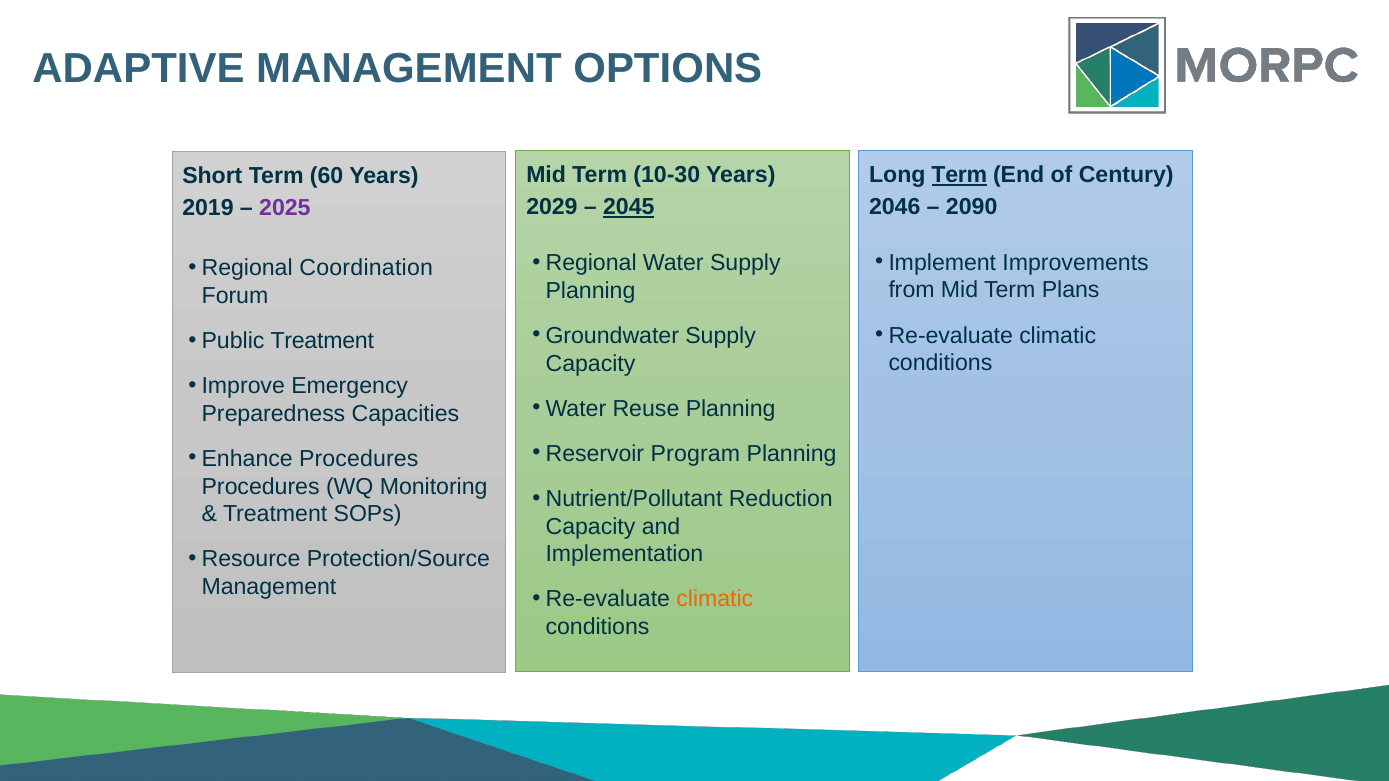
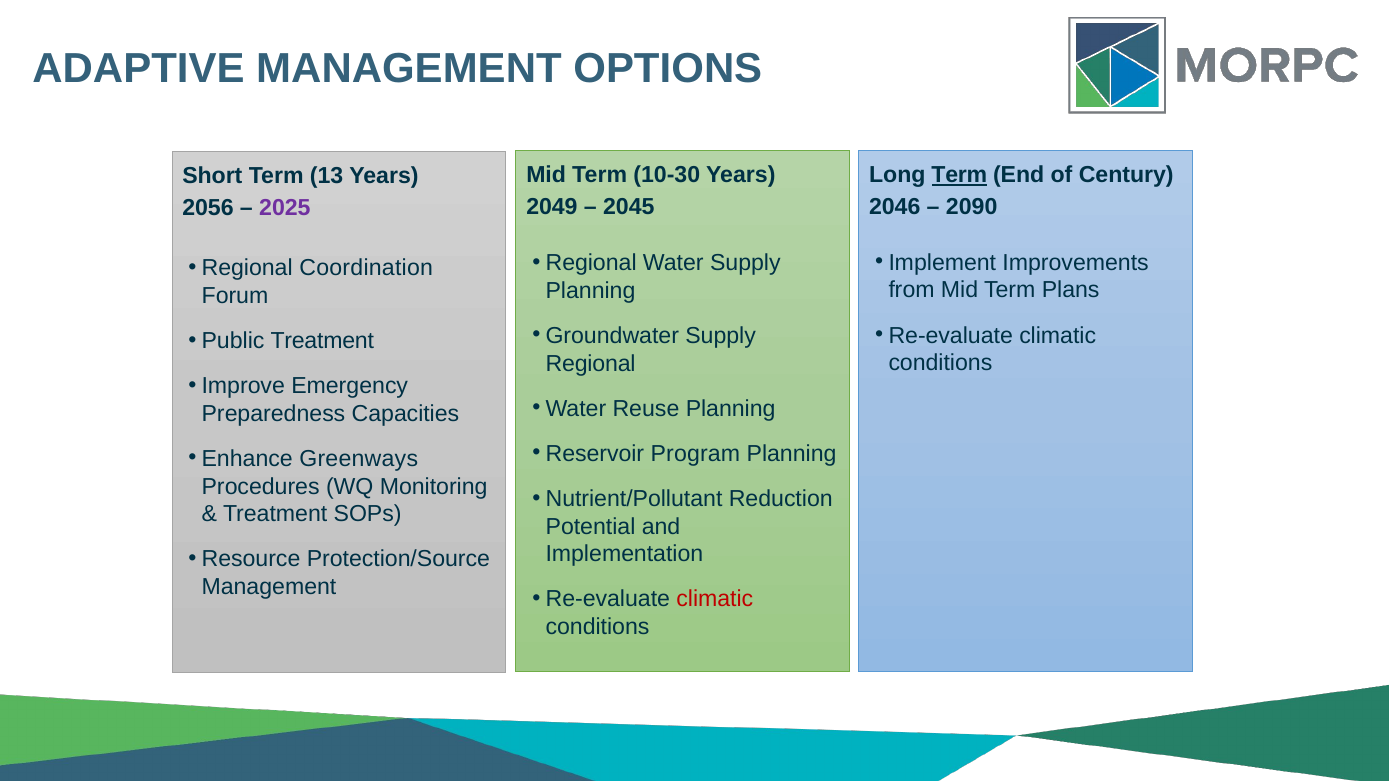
60: 60 -> 13 (327, 176)
2029: 2029 -> 2049 (552, 207)
2045 underline: present -> none (629, 207)
2019: 2019 -> 2056 (208, 208)
Capacity: Capacity -> Regional (591, 364)
Enhance Procedures: Procedures -> Greenways (359, 459)
Capacity: Capacity -> Potential (591, 527)
climatic colour: orange -> red (715, 600)
